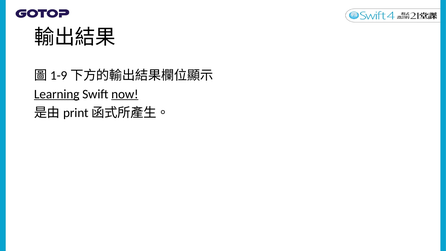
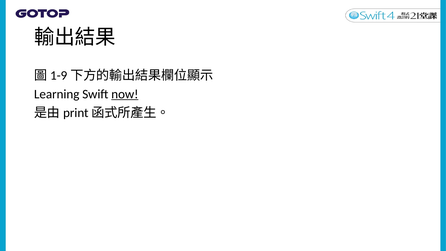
Learning underline: present -> none (57, 94)
